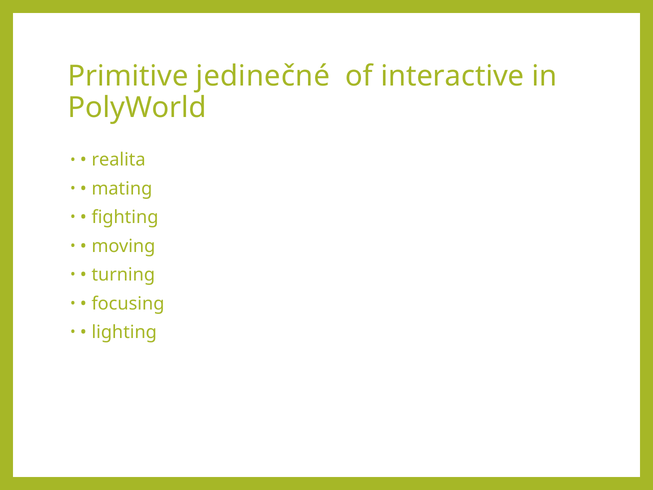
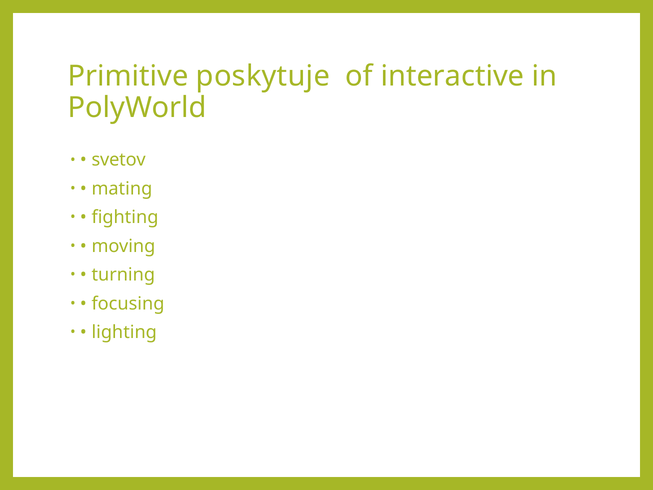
jedinečné: jedinečné -> poskytuje (263, 76)
realita: realita -> svetov (119, 160)
